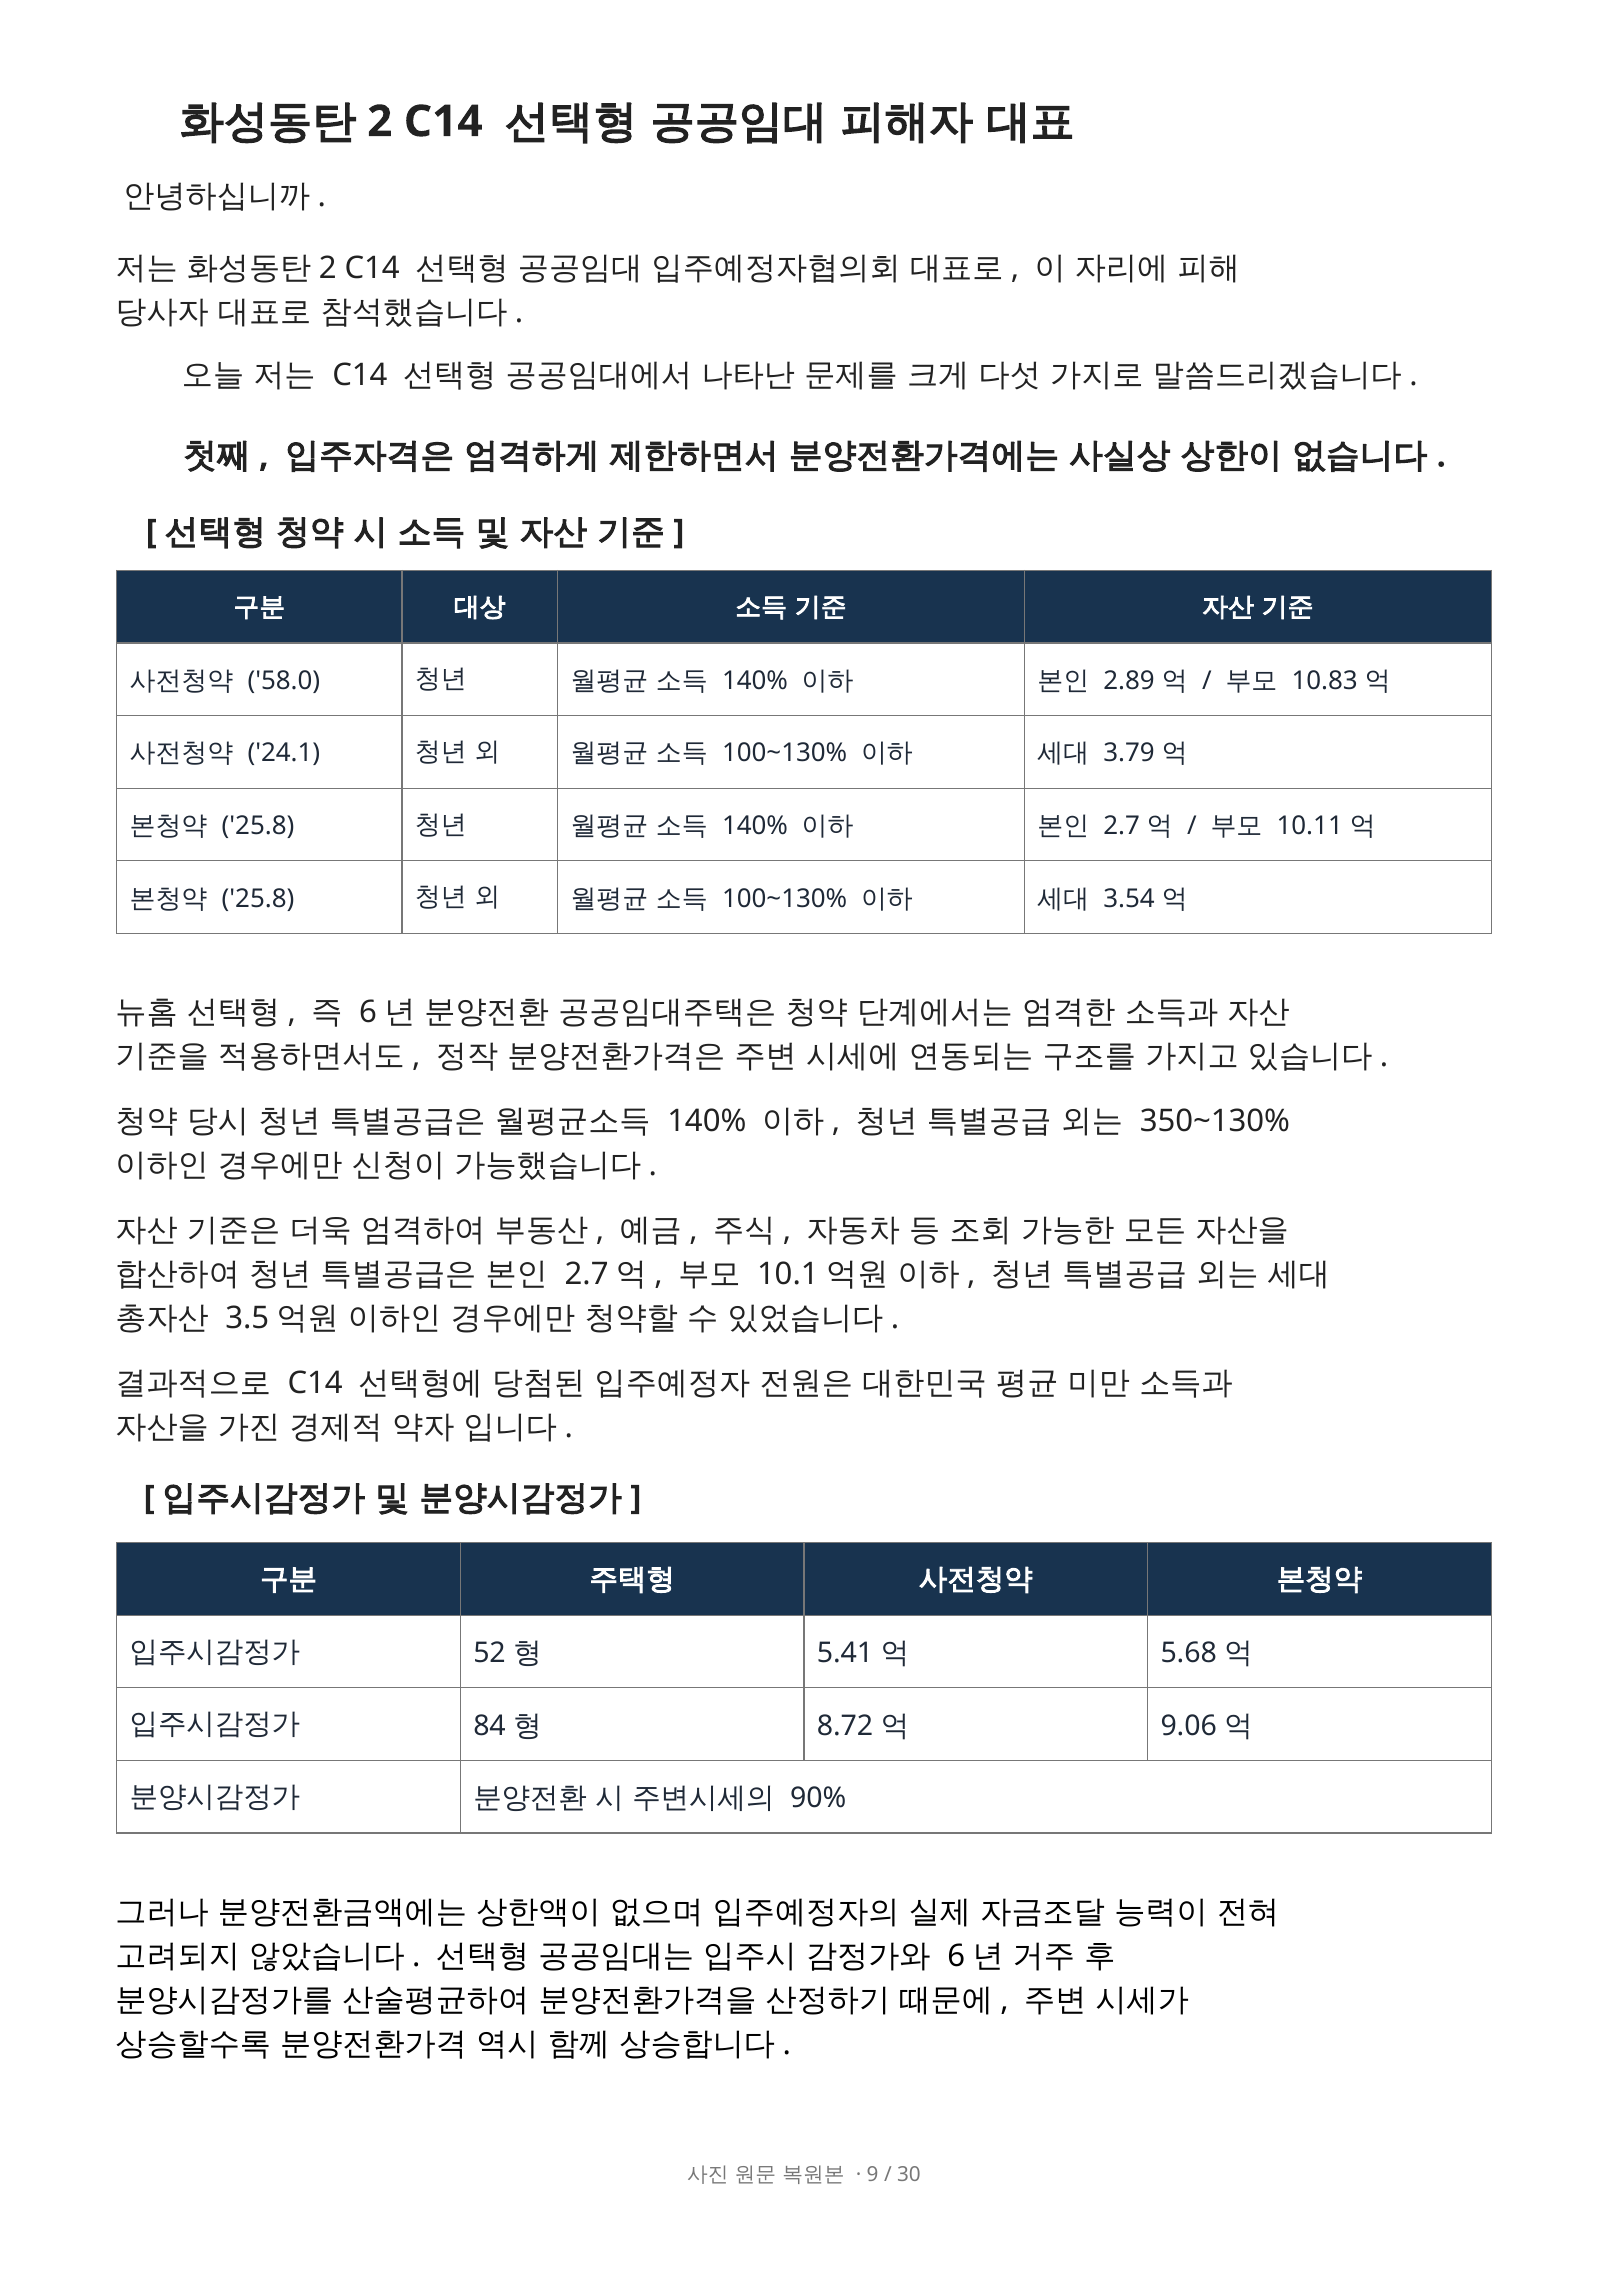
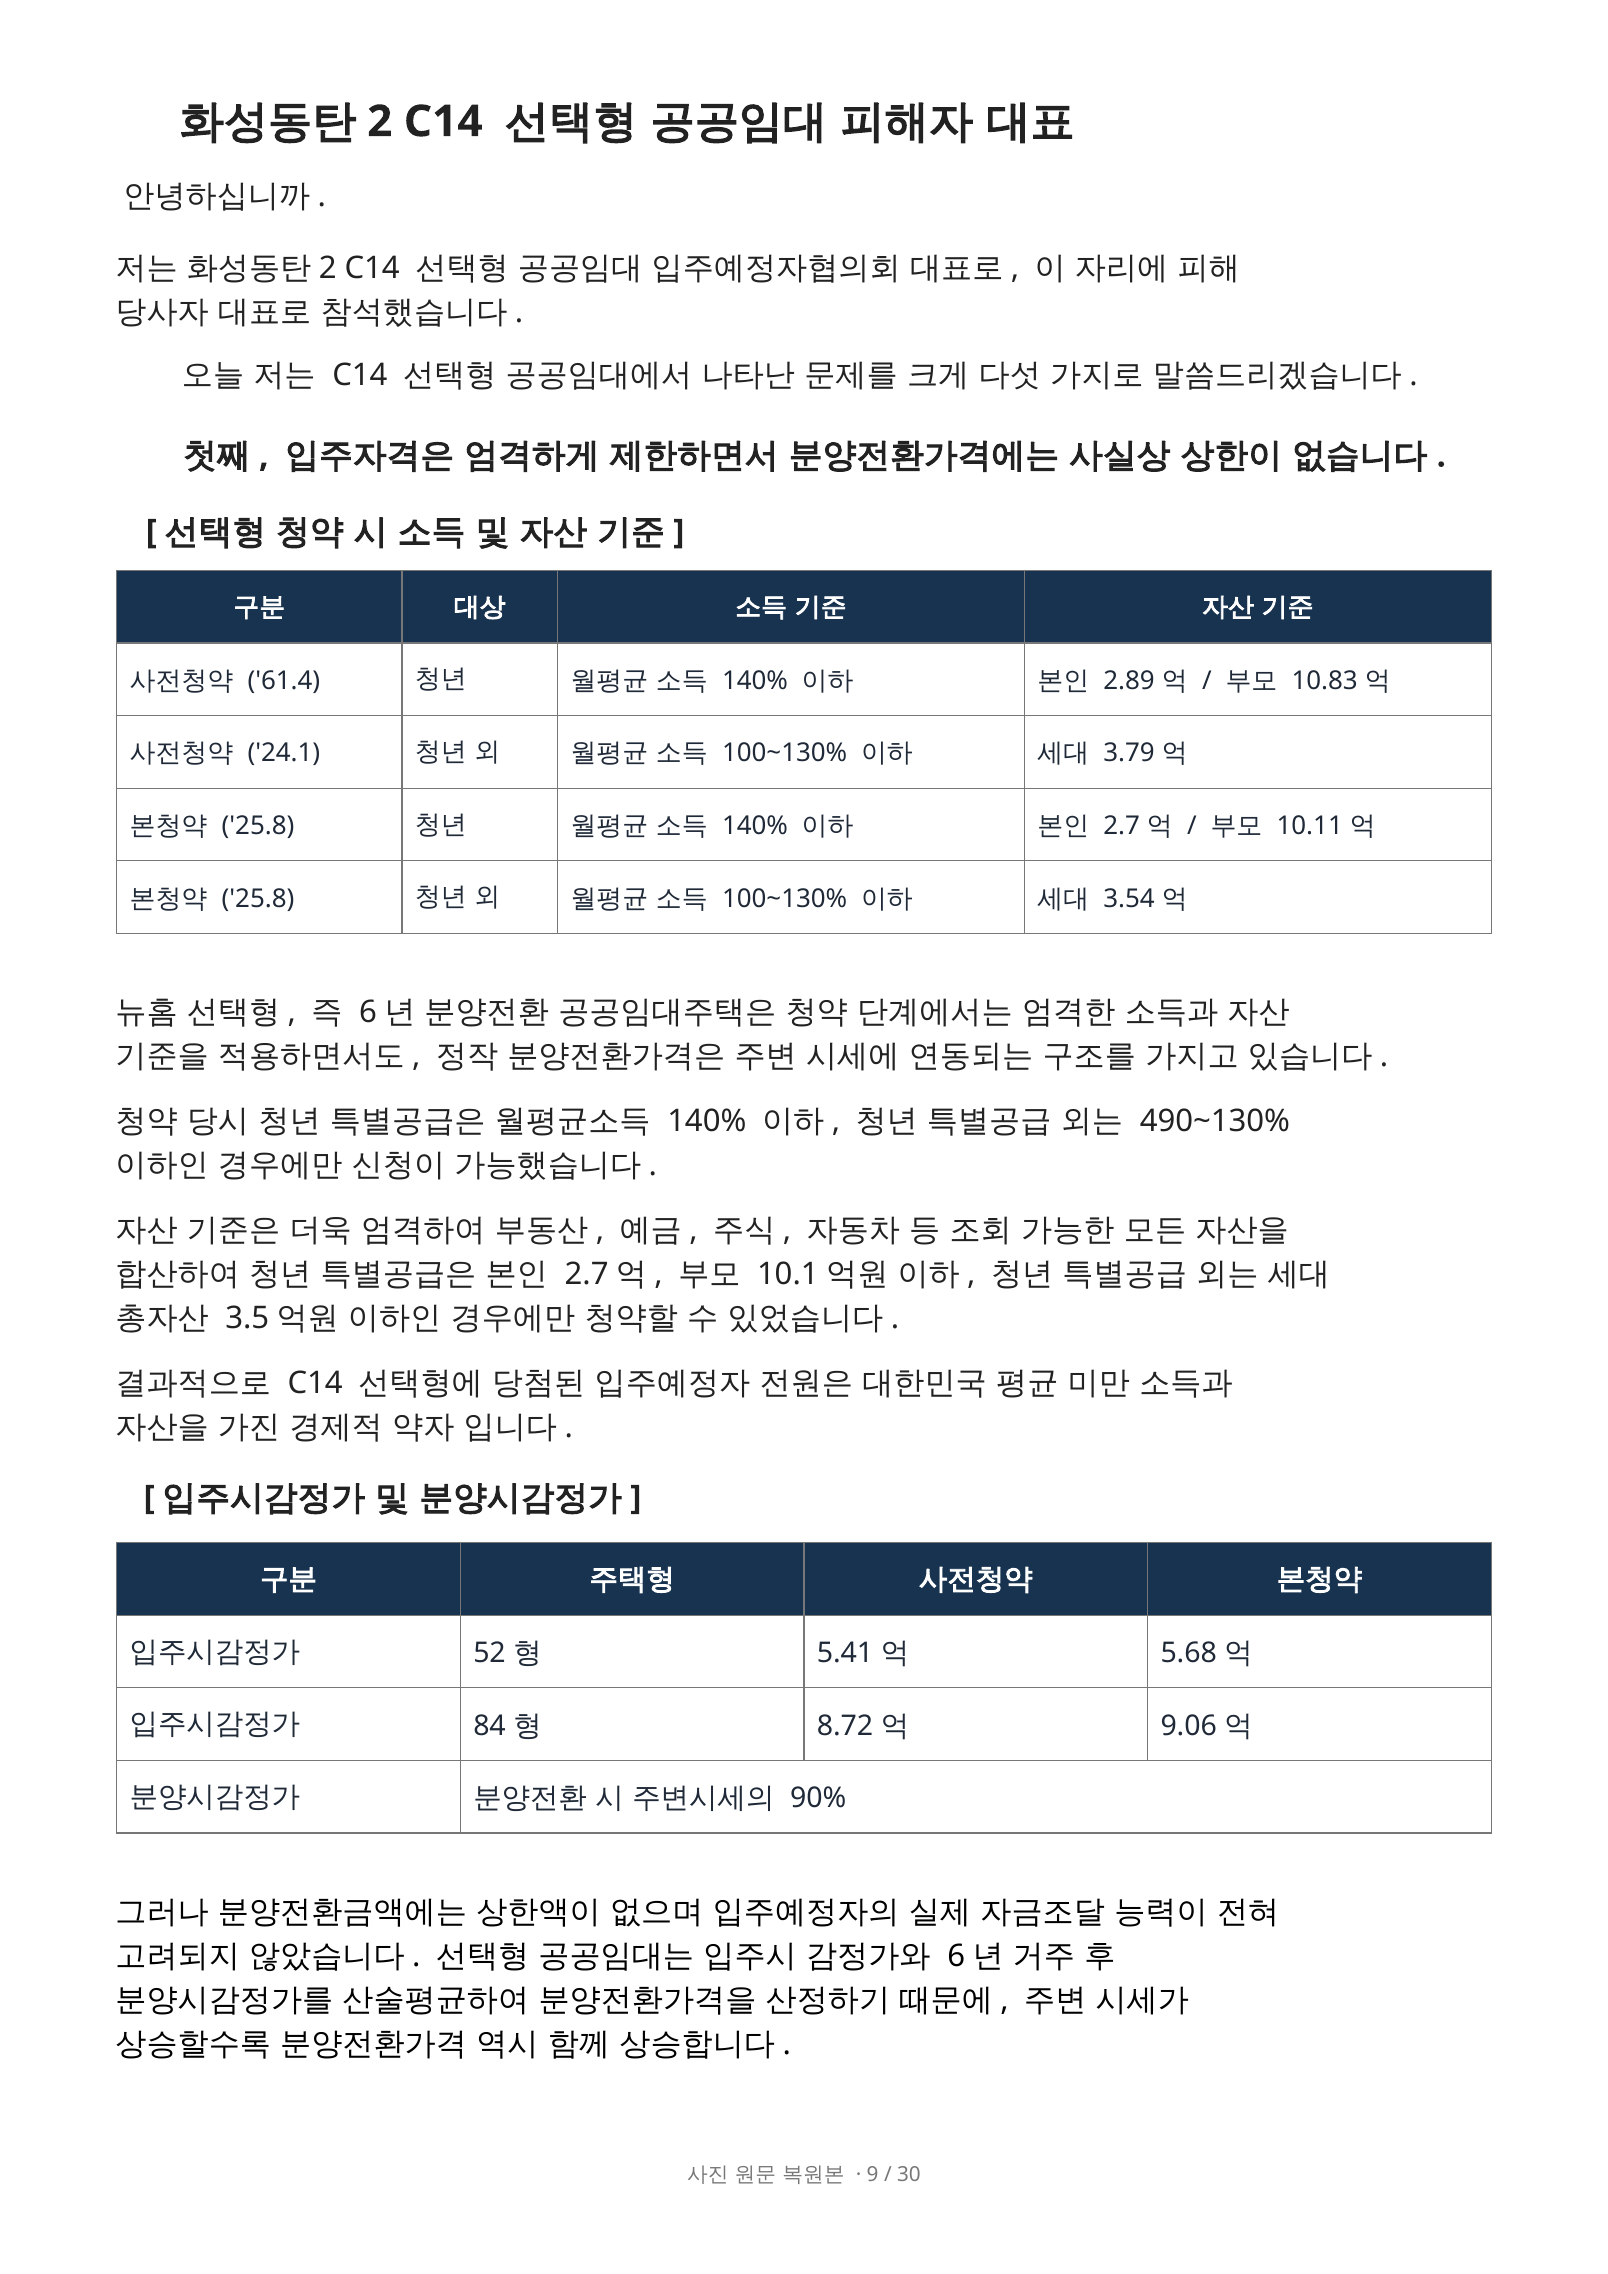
58.0: 58.0 -> 61.4 (284, 681)
350~130%: 350~130% -> 490~130% (1215, 1122)
